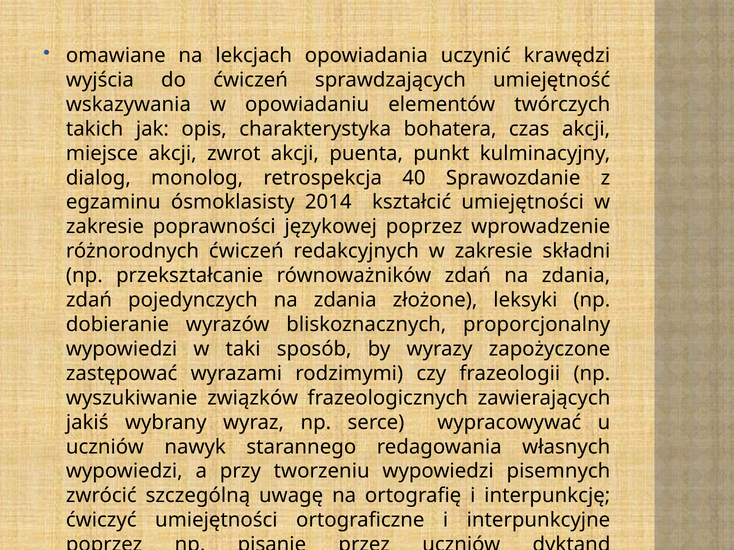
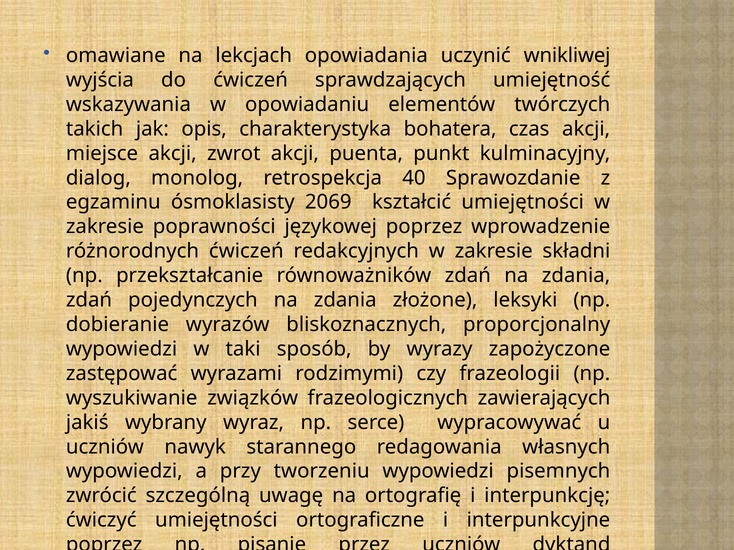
krawędzi: krawędzi -> wnikliwej (567, 56)
2014: 2014 -> 2069 (328, 202)
